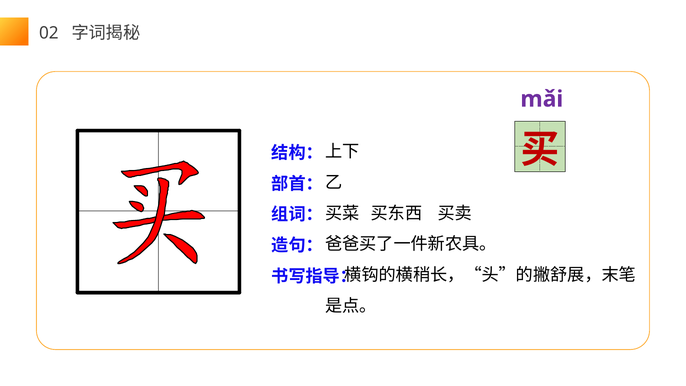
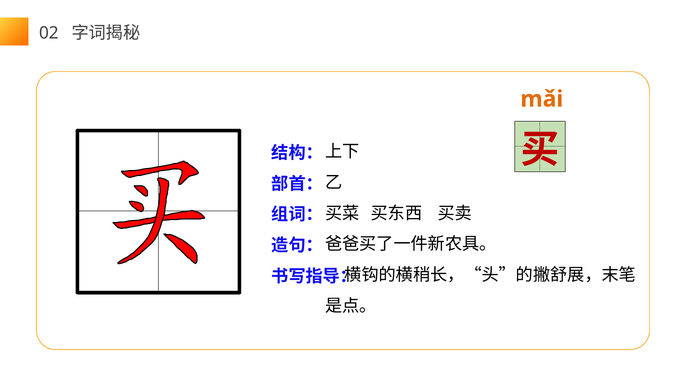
mǎi colour: purple -> orange (542, 99)
